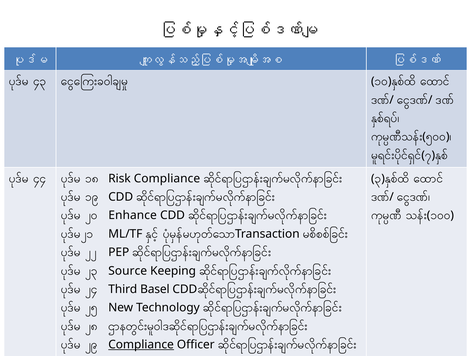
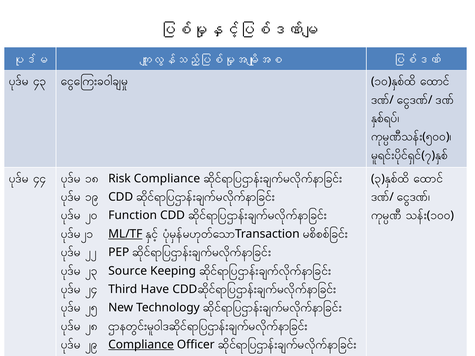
Enhance: Enhance -> Function (133, 216)
ML/TF underline: none -> present (125, 234)
Basel: Basel -> Have (155, 289)
